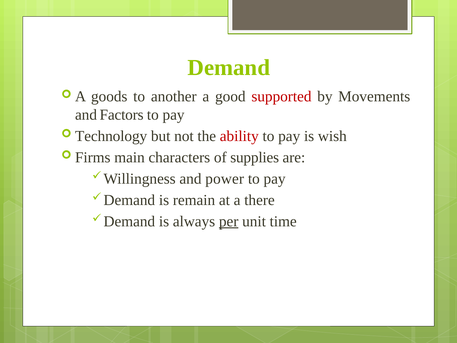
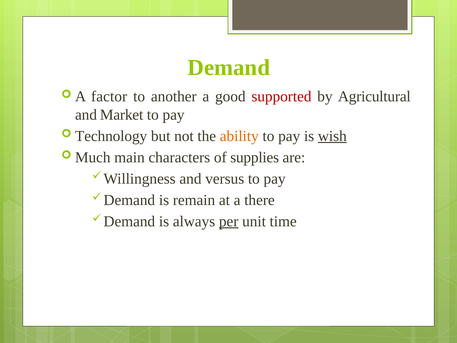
goods: goods -> factor (109, 96)
Movements: Movements -> Agricultural (374, 96)
Factors: Factors -> Market (122, 115)
ability colour: red -> orange (239, 136)
wish underline: none -> present (332, 136)
Firms: Firms -> Much (93, 157)
power: power -> versus (225, 179)
